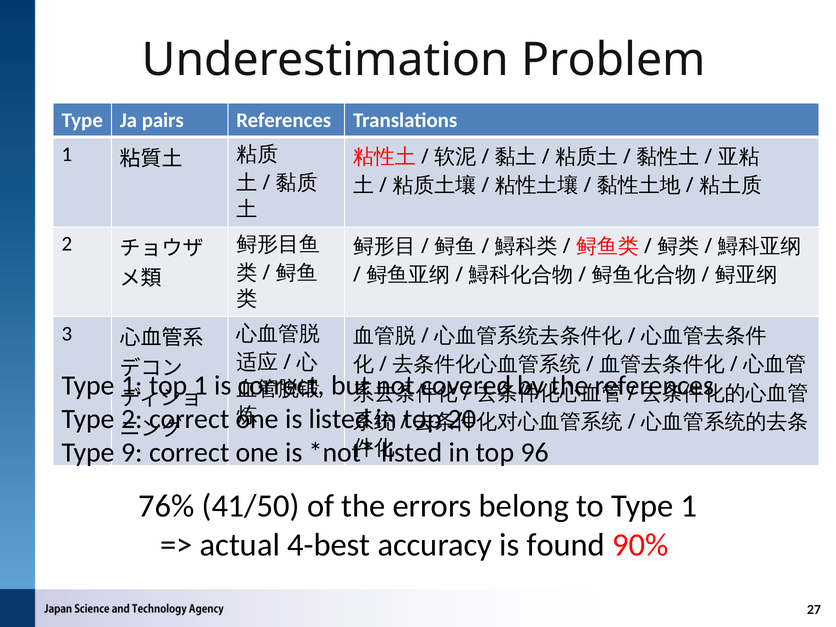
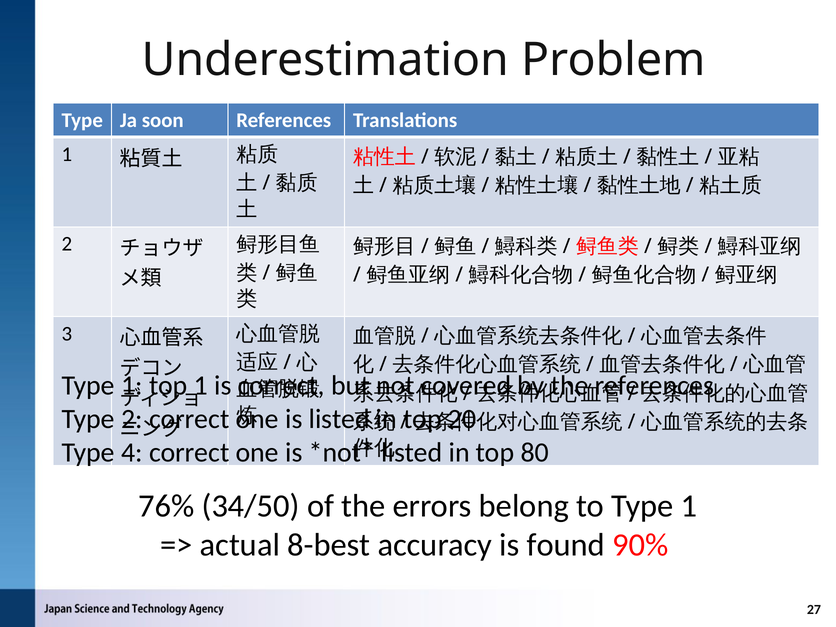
pairs: pairs -> soon (163, 120)
9: 9 -> 4 (132, 452)
96: 96 -> 80 (535, 452)
41/50: 41/50 -> 34/50 (251, 506)
4-best: 4-best -> 8-best (329, 545)
